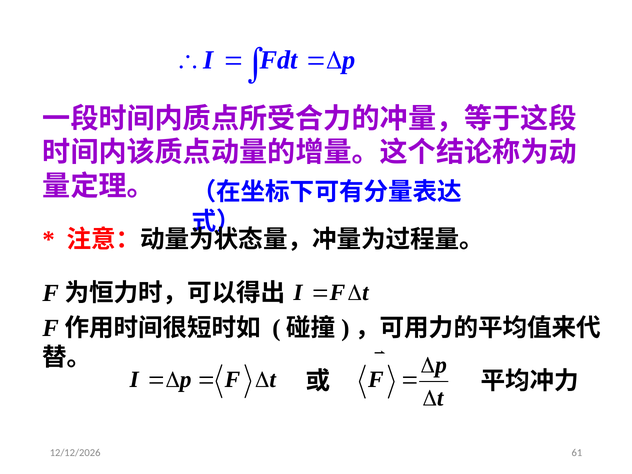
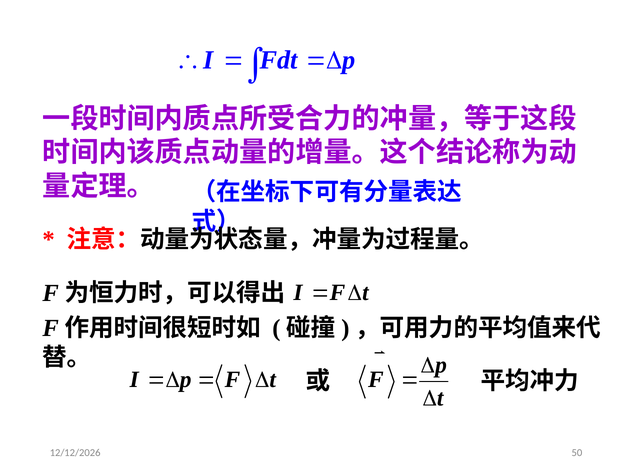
61: 61 -> 50 (577, 453)
